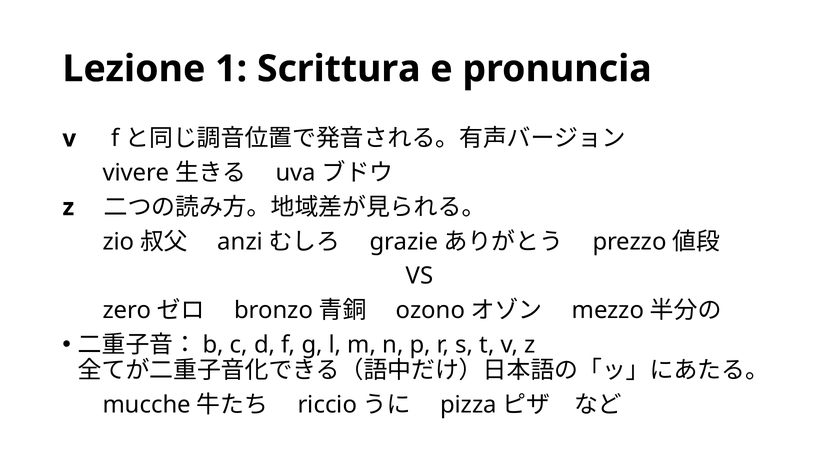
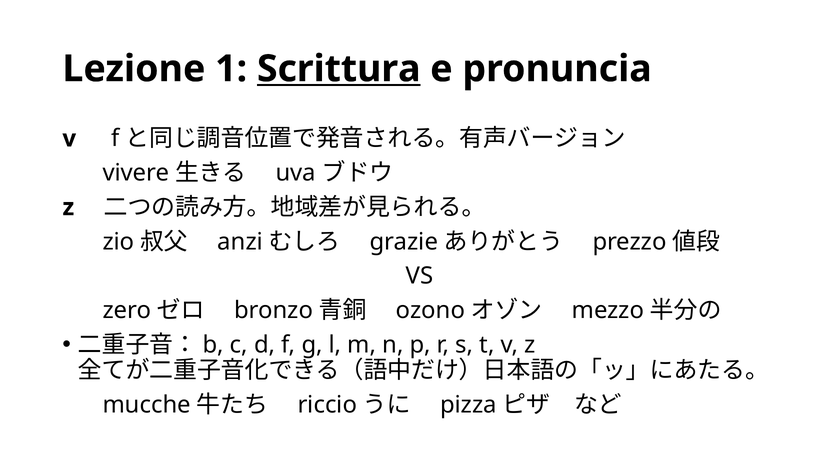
Scrittura underline: none -> present (339, 69)
